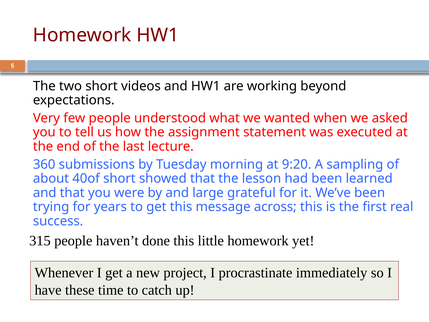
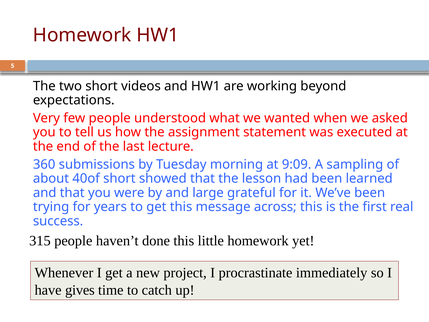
9:20: 9:20 -> 9:09 (297, 164)
these: these -> gives (80, 290)
